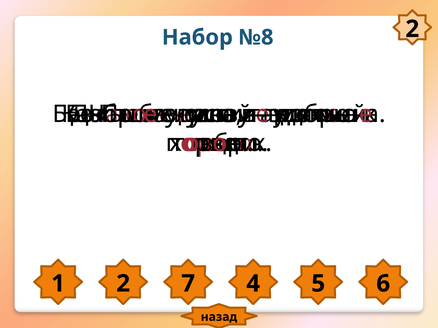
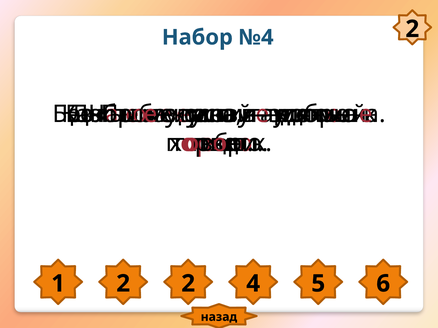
№8: №8 -> №4 (256, 37)
2 7: 7 -> 2 (188, 284)
